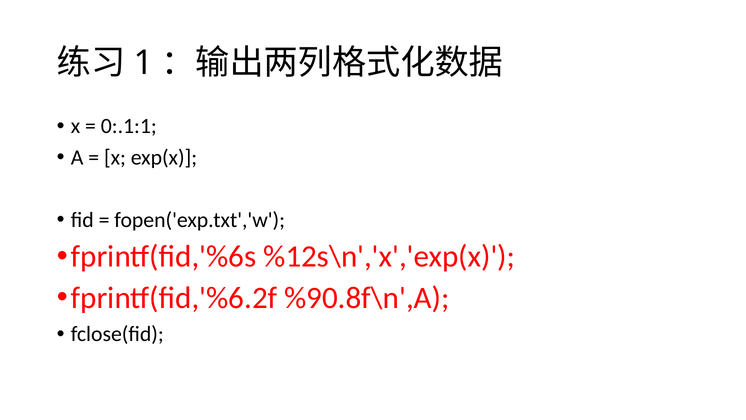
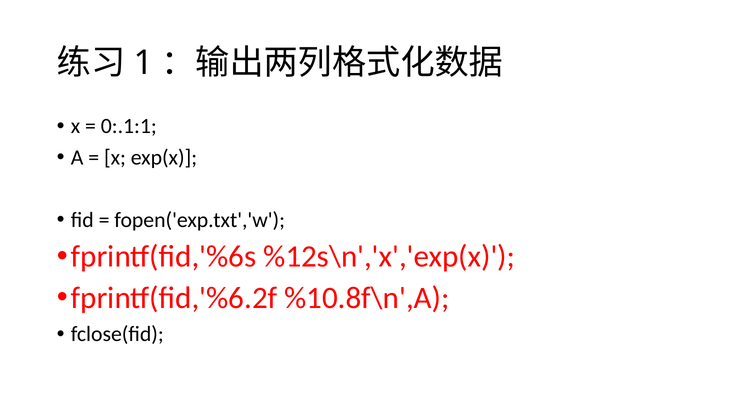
%90.8f\n',A: %90.8f\n',A -> %10.8f\n',A (367, 298)
